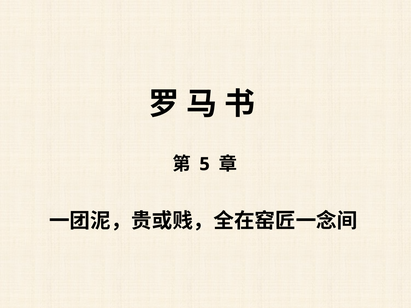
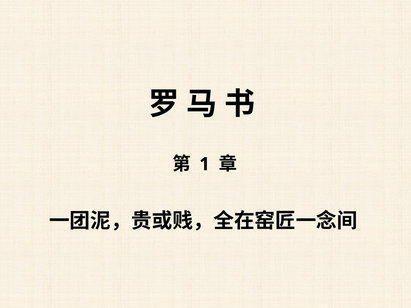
5: 5 -> 1 (205, 164)
